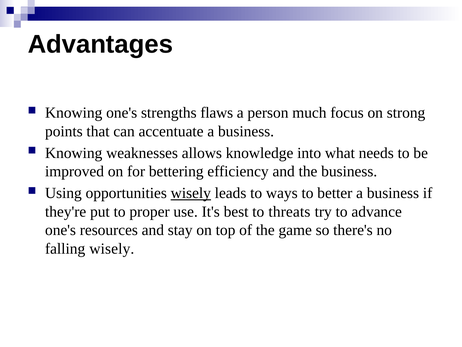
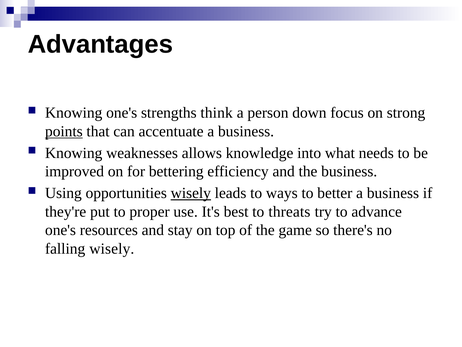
flaws: flaws -> think (217, 113)
much: much -> down (309, 113)
points underline: none -> present (64, 131)
